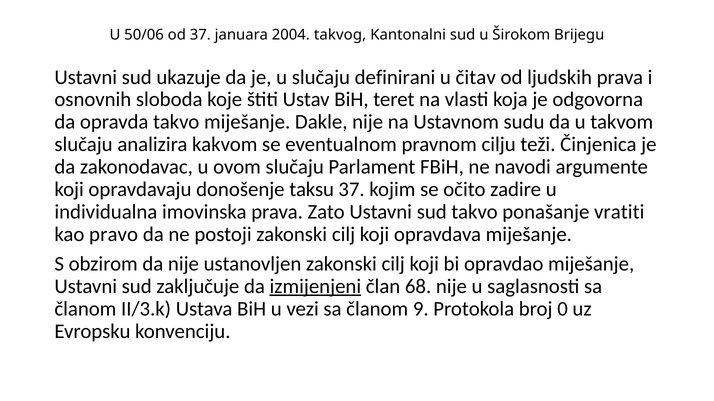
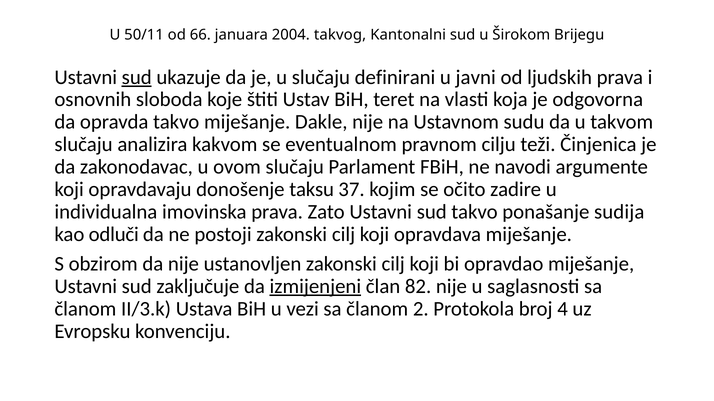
50/06: 50/06 -> 50/11 (144, 35)
od 37: 37 -> 66 (200, 35)
sud underline: none -> present (137, 77)
čitav: čitav -> javni (476, 77)
vratiti: vratiti -> sudija (619, 212)
pravo: pravo -> odluči (114, 234)
68: 68 -> 82 (418, 287)
9: 9 -> 2 (421, 309)
0: 0 -> 4 (563, 309)
